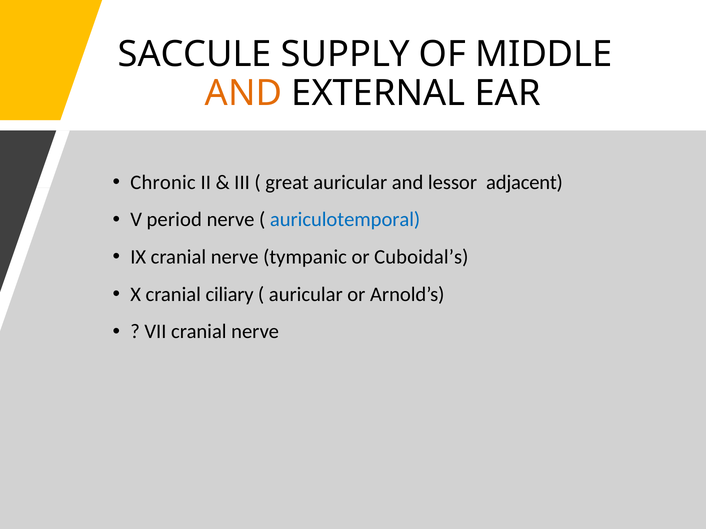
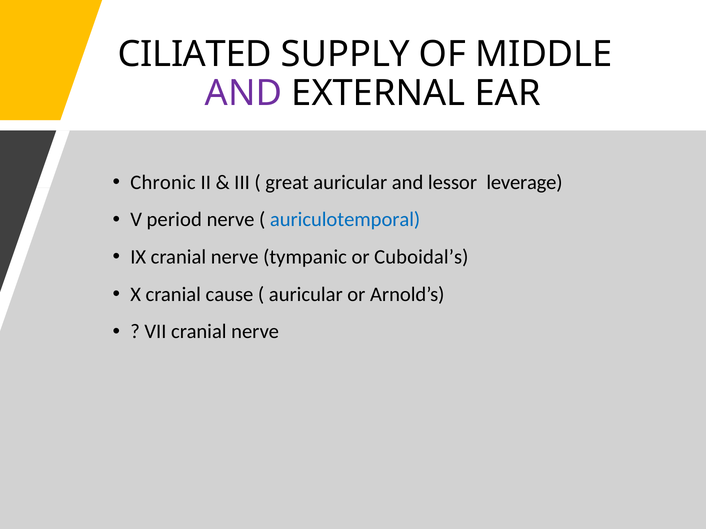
SACCULE: SACCULE -> CILIATED (195, 54)
AND colour: orange -> purple (243, 93)
adjacent: adjacent -> leverage (524, 183)
ciliary: ciliary -> cause (229, 295)
